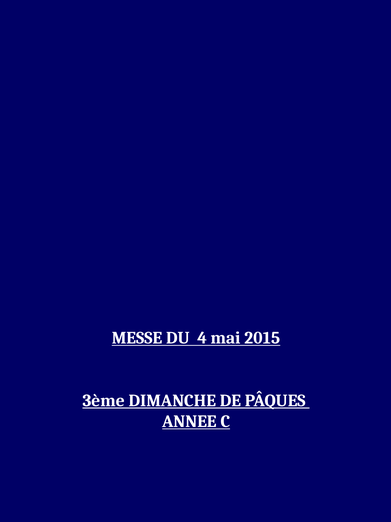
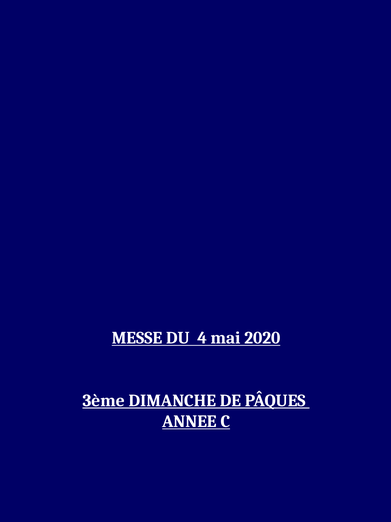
2015: 2015 -> 2020 (262, 337)
